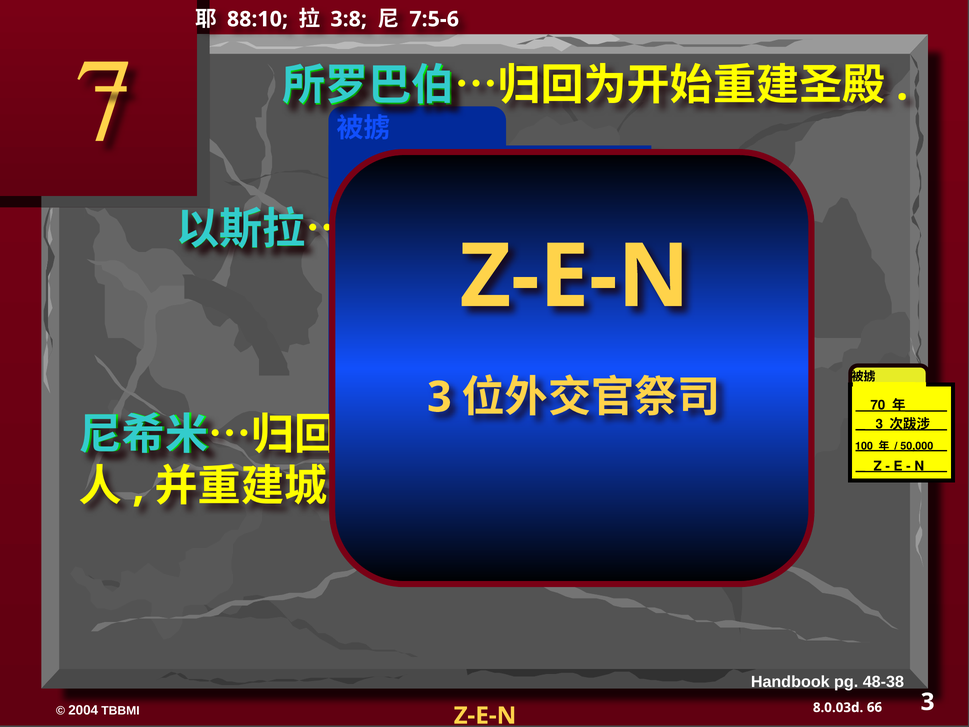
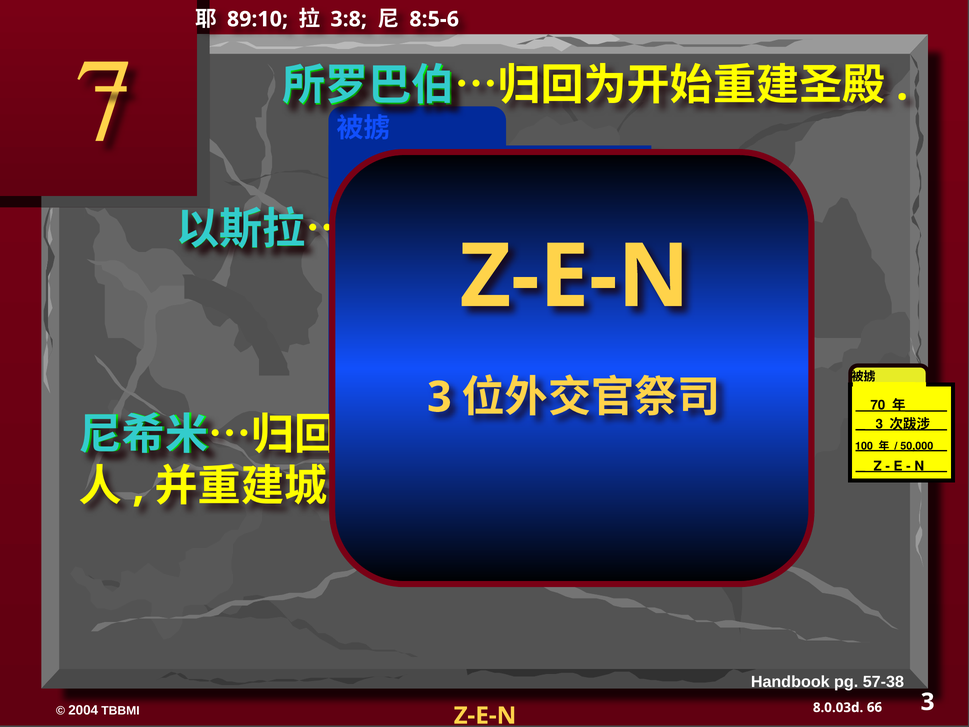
88:10: 88:10 -> 89:10 (257, 19)
7:5-6: 7:5-6 -> 8:5-6 (434, 19)
48-38: 48-38 -> 57-38 (883, 682)
